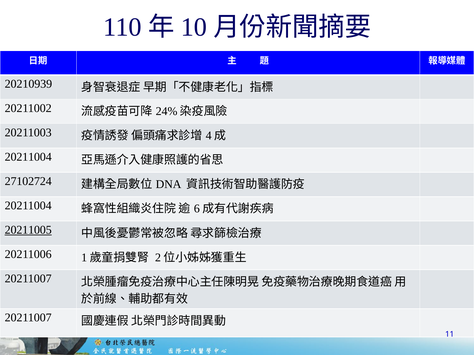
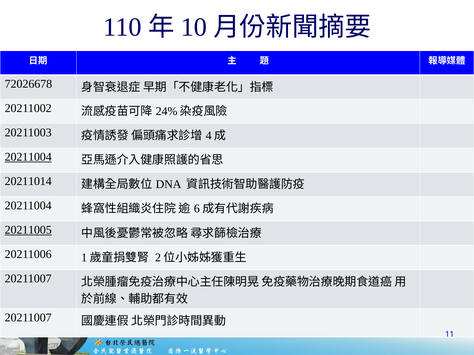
20210939: 20210939 -> 72026678 (28, 84)
20211004 underline: none -> present (28, 157)
27102724: 27102724 -> 20211014 (28, 182)
